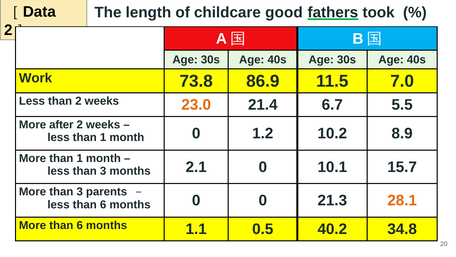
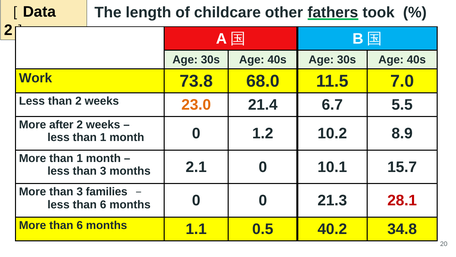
good: good -> other (284, 12)
86.9: 86.9 -> 68.0 (263, 81)
parents: parents -> families (107, 192)
28.1 colour: orange -> red (402, 200)
